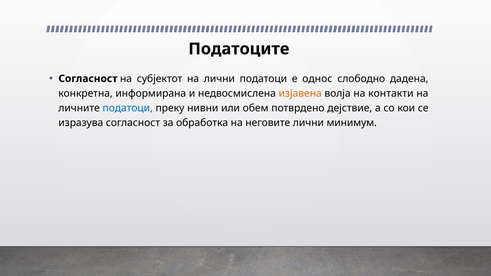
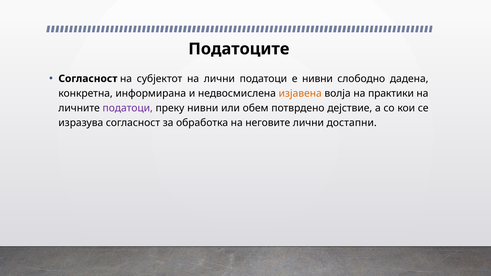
е однос: однос -> нивни (317, 79)
контакти: контакти -> практики (391, 93)
податоци colour: blue -> purple (128, 108)
минимум: минимум -> достапни (352, 123)
